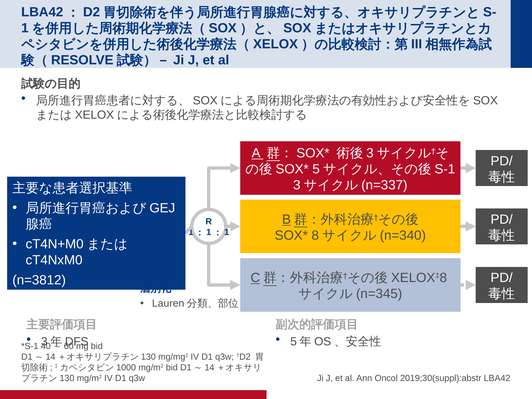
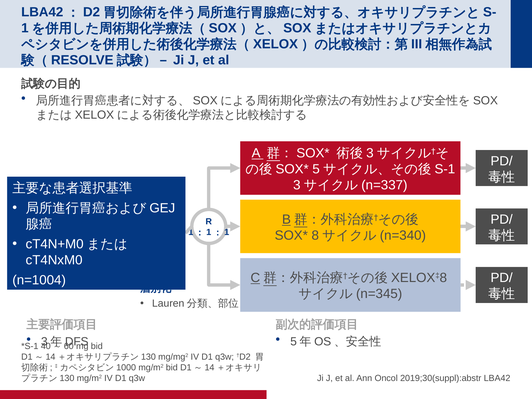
n=3812: n=3812 -> n=1004 (39, 280)
